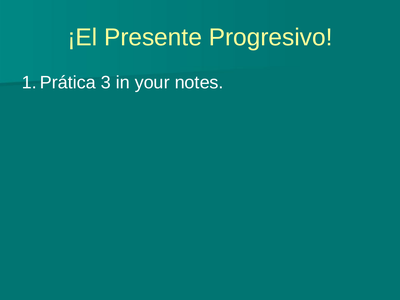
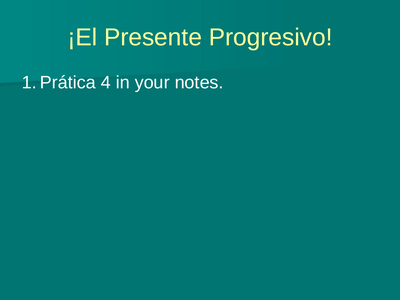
3: 3 -> 4 (106, 82)
